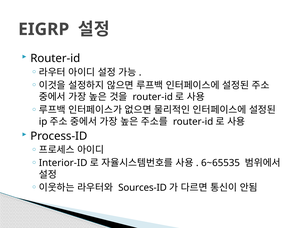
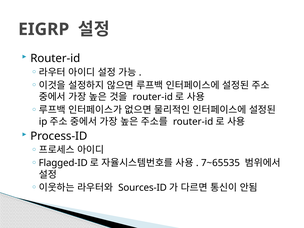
Interior-ID: Interior-ID -> Flagged-ID (63, 163)
6~65535: 6~65535 -> 7~65535 (220, 163)
